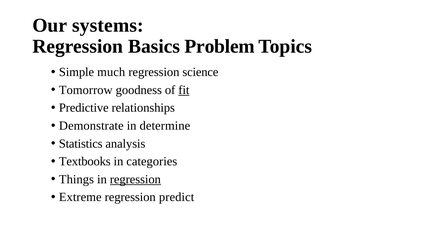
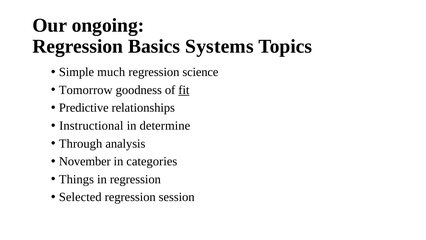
systems: systems -> ongoing (108, 25)
Problem: Problem -> Systems (220, 46)
Demonstrate: Demonstrate -> Instructional (91, 126)
Statistics: Statistics -> Through (81, 143)
Textbooks: Textbooks -> November (85, 161)
regression underline: present -> none (135, 179)
Extreme: Extreme -> Selected (80, 197)
predict: predict -> session (177, 197)
